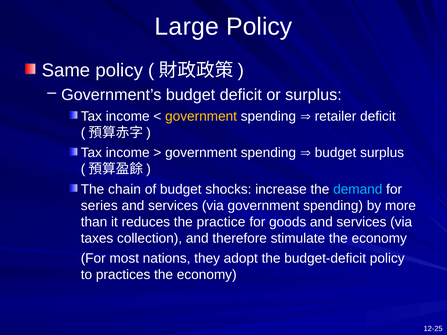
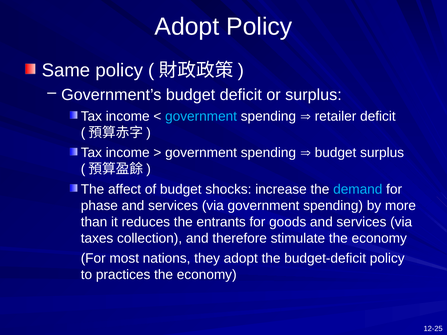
Large: Large -> Adopt (187, 27)
government colour: yellow -> light blue (201, 116)
chain: chain -> affect (125, 189)
series: series -> phase (99, 206)
practice: practice -> entrants (221, 222)
